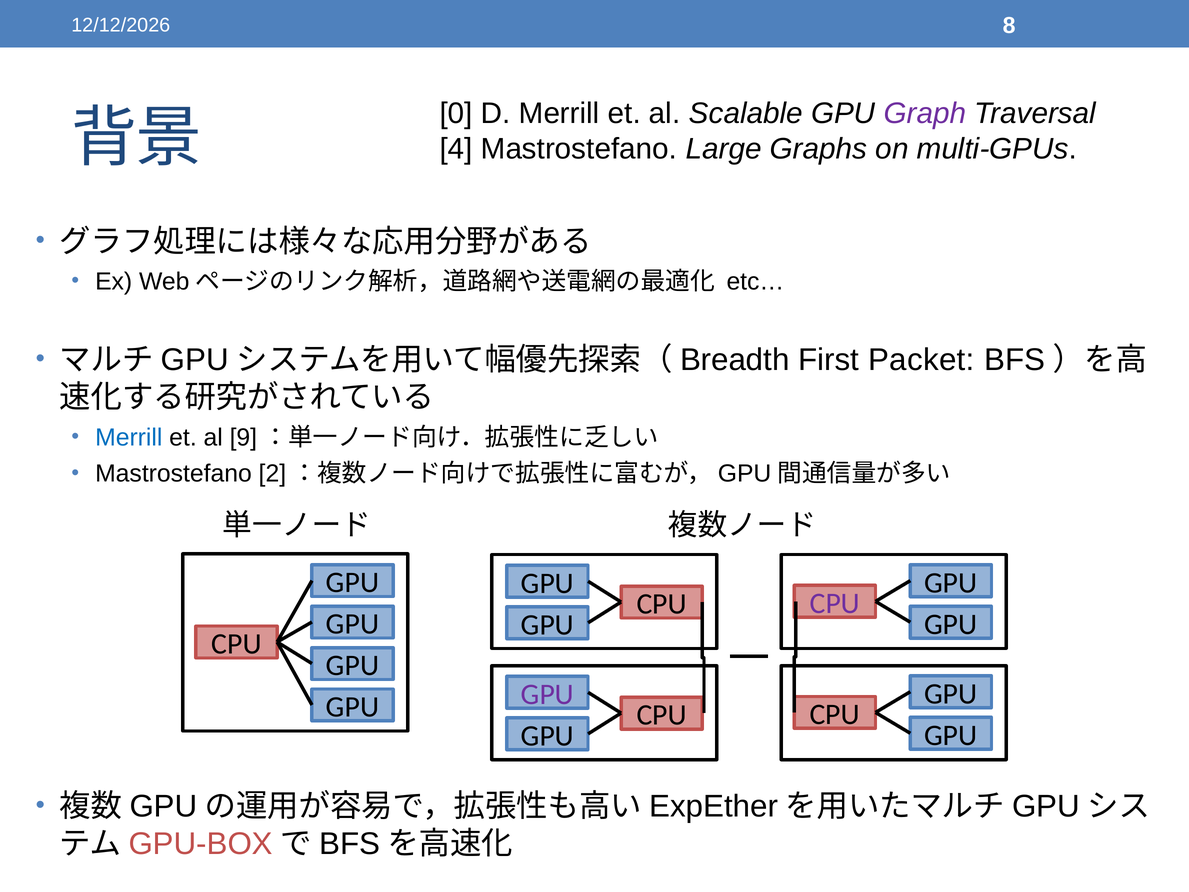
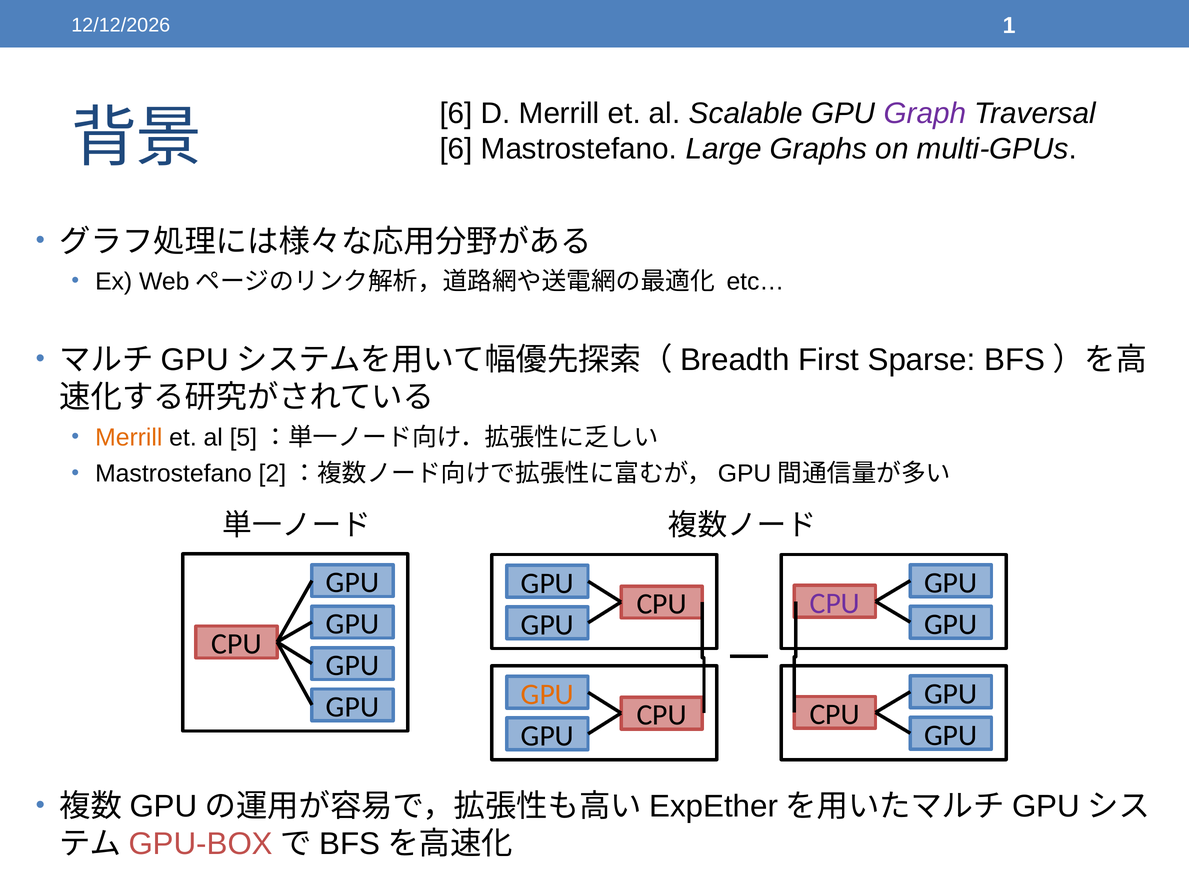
8: 8 -> 1 (1009, 25)
0: 0 -> 6 (456, 113)
4: 4 -> 6 (456, 149)
Packet: Packet -> Sparse (922, 360)
Merrill colour: blue -> orange (129, 437)
9: 9 -> 5 (243, 437)
GPU colour: purple -> orange (547, 694)
